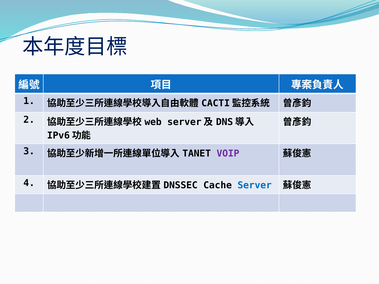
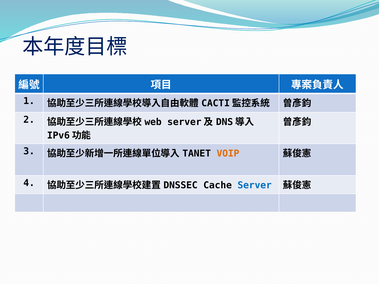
VOIP colour: purple -> orange (228, 154)
